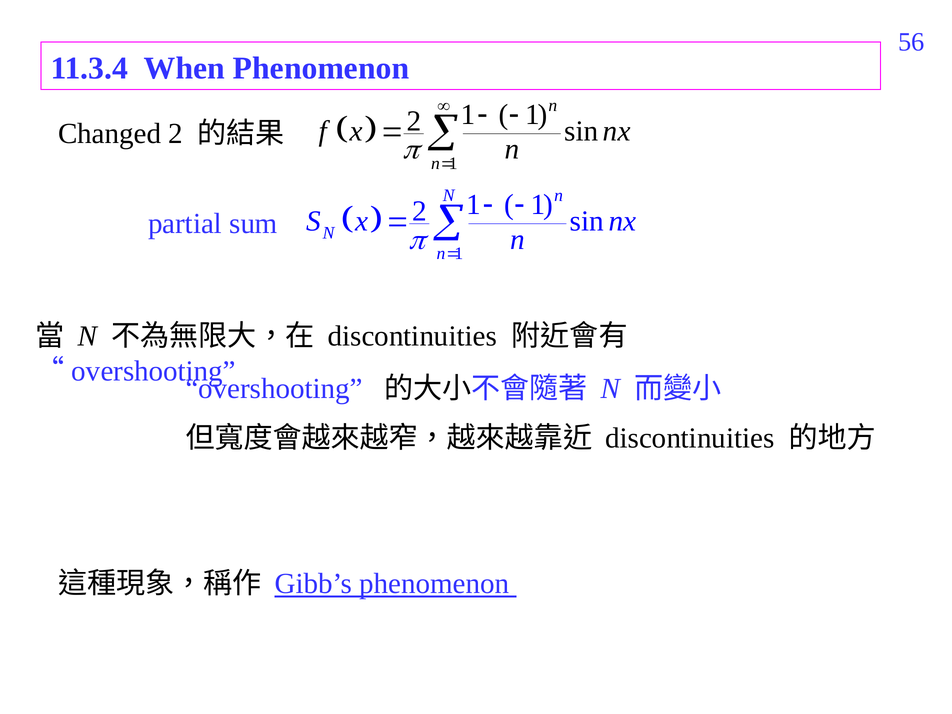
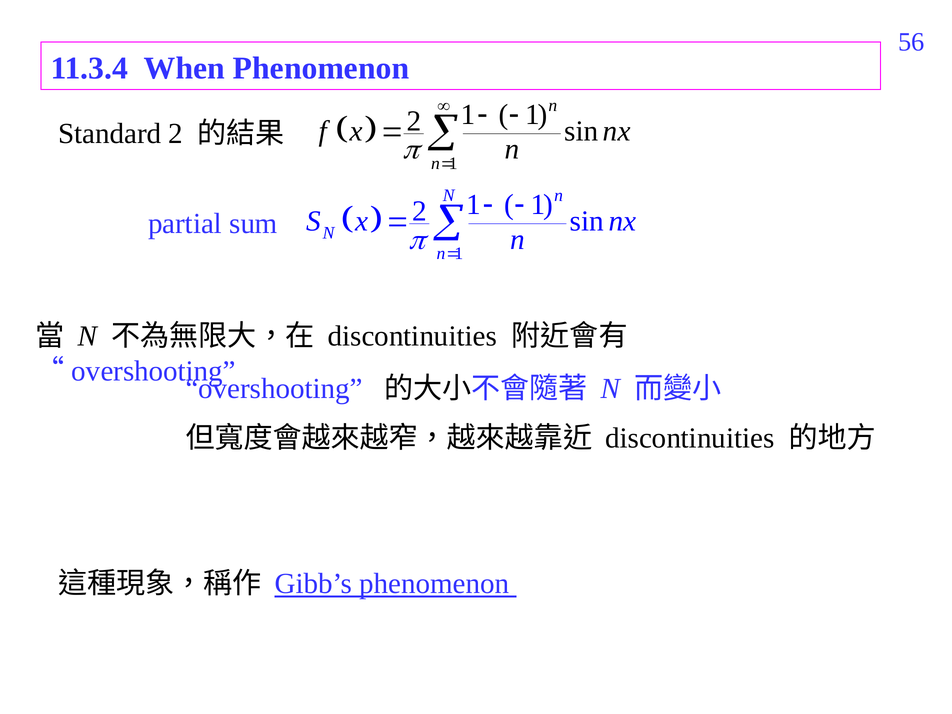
Changed: Changed -> Standard (110, 134)
